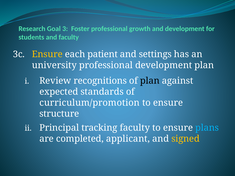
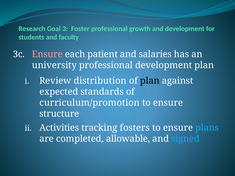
Ensure colour: yellow -> pink (47, 54)
settings: settings -> salaries (155, 54)
recognitions: recognitions -> distribution (100, 81)
Principal: Principal -> Activities (59, 128)
tracking faculty: faculty -> fosters (135, 128)
applicant: applicant -> allowable (128, 139)
signed colour: yellow -> light blue (185, 139)
